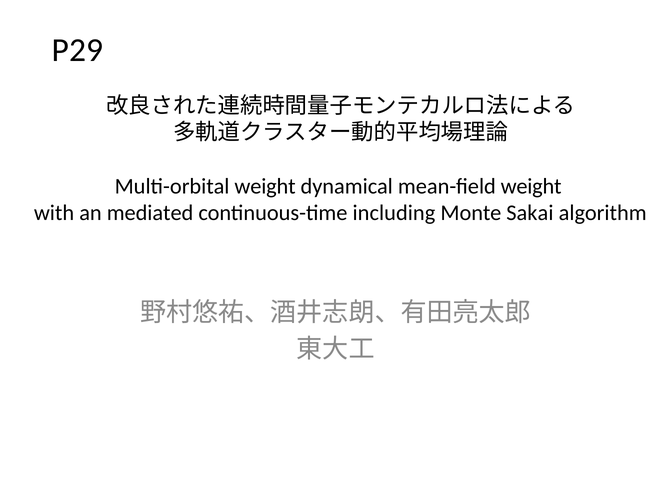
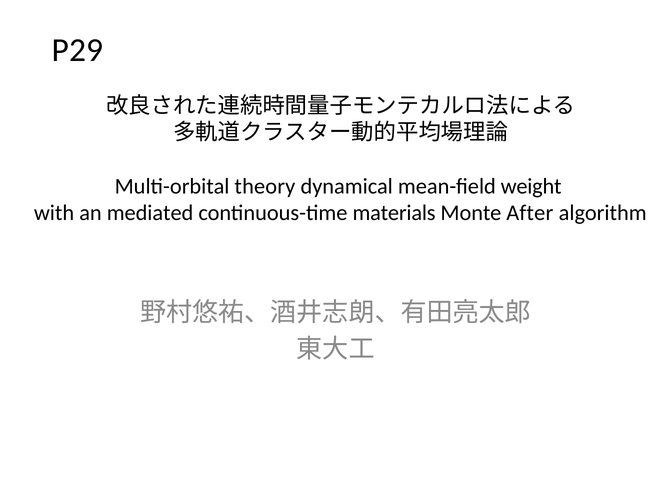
Multi-orbital weight: weight -> theory (265, 186)
including: including -> materials (394, 213)
Sakai: Sakai -> After (530, 213)
